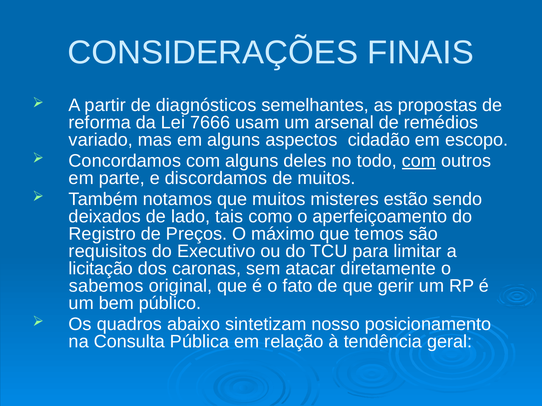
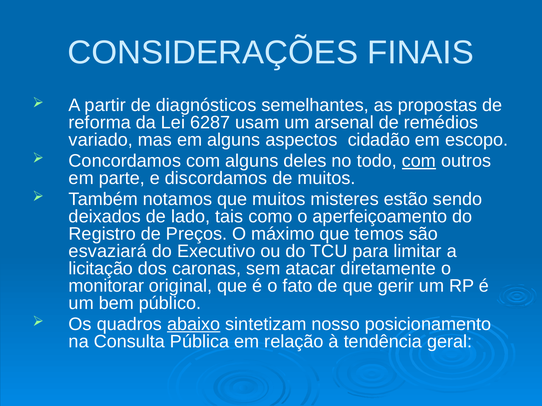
7666: 7666 -> 6287 (210, 123)
requisitos: requisitos -> esvaziará (108, 251)
sabemos: sabemos -> monitorar (106, 286)
abaixo underline: none -> present (194, 324)
